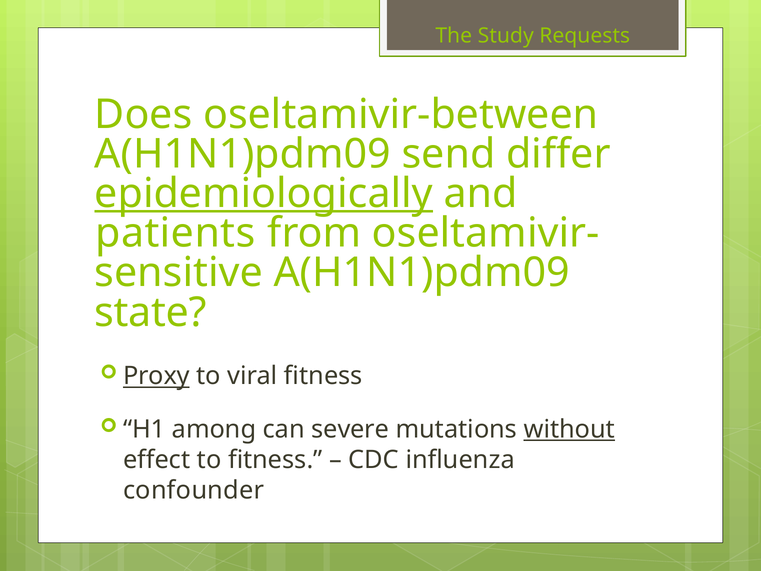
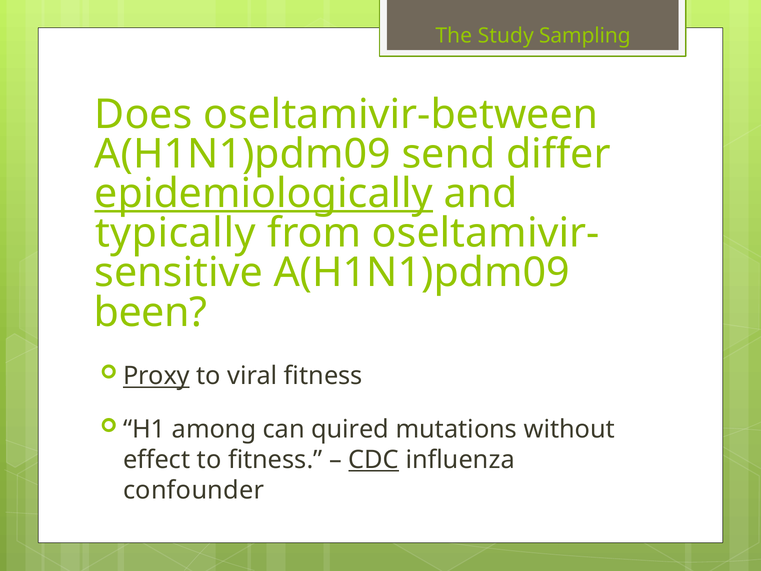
Requests: Requests -> Sampling (585, 36)
patients: patients -> typically (175, 233)
state: state -> been (150, 312)
severe: severe -> quired (350, 429)
without underline: present -> none (569, 429)
CDC underline: none -> present (374, 460)
